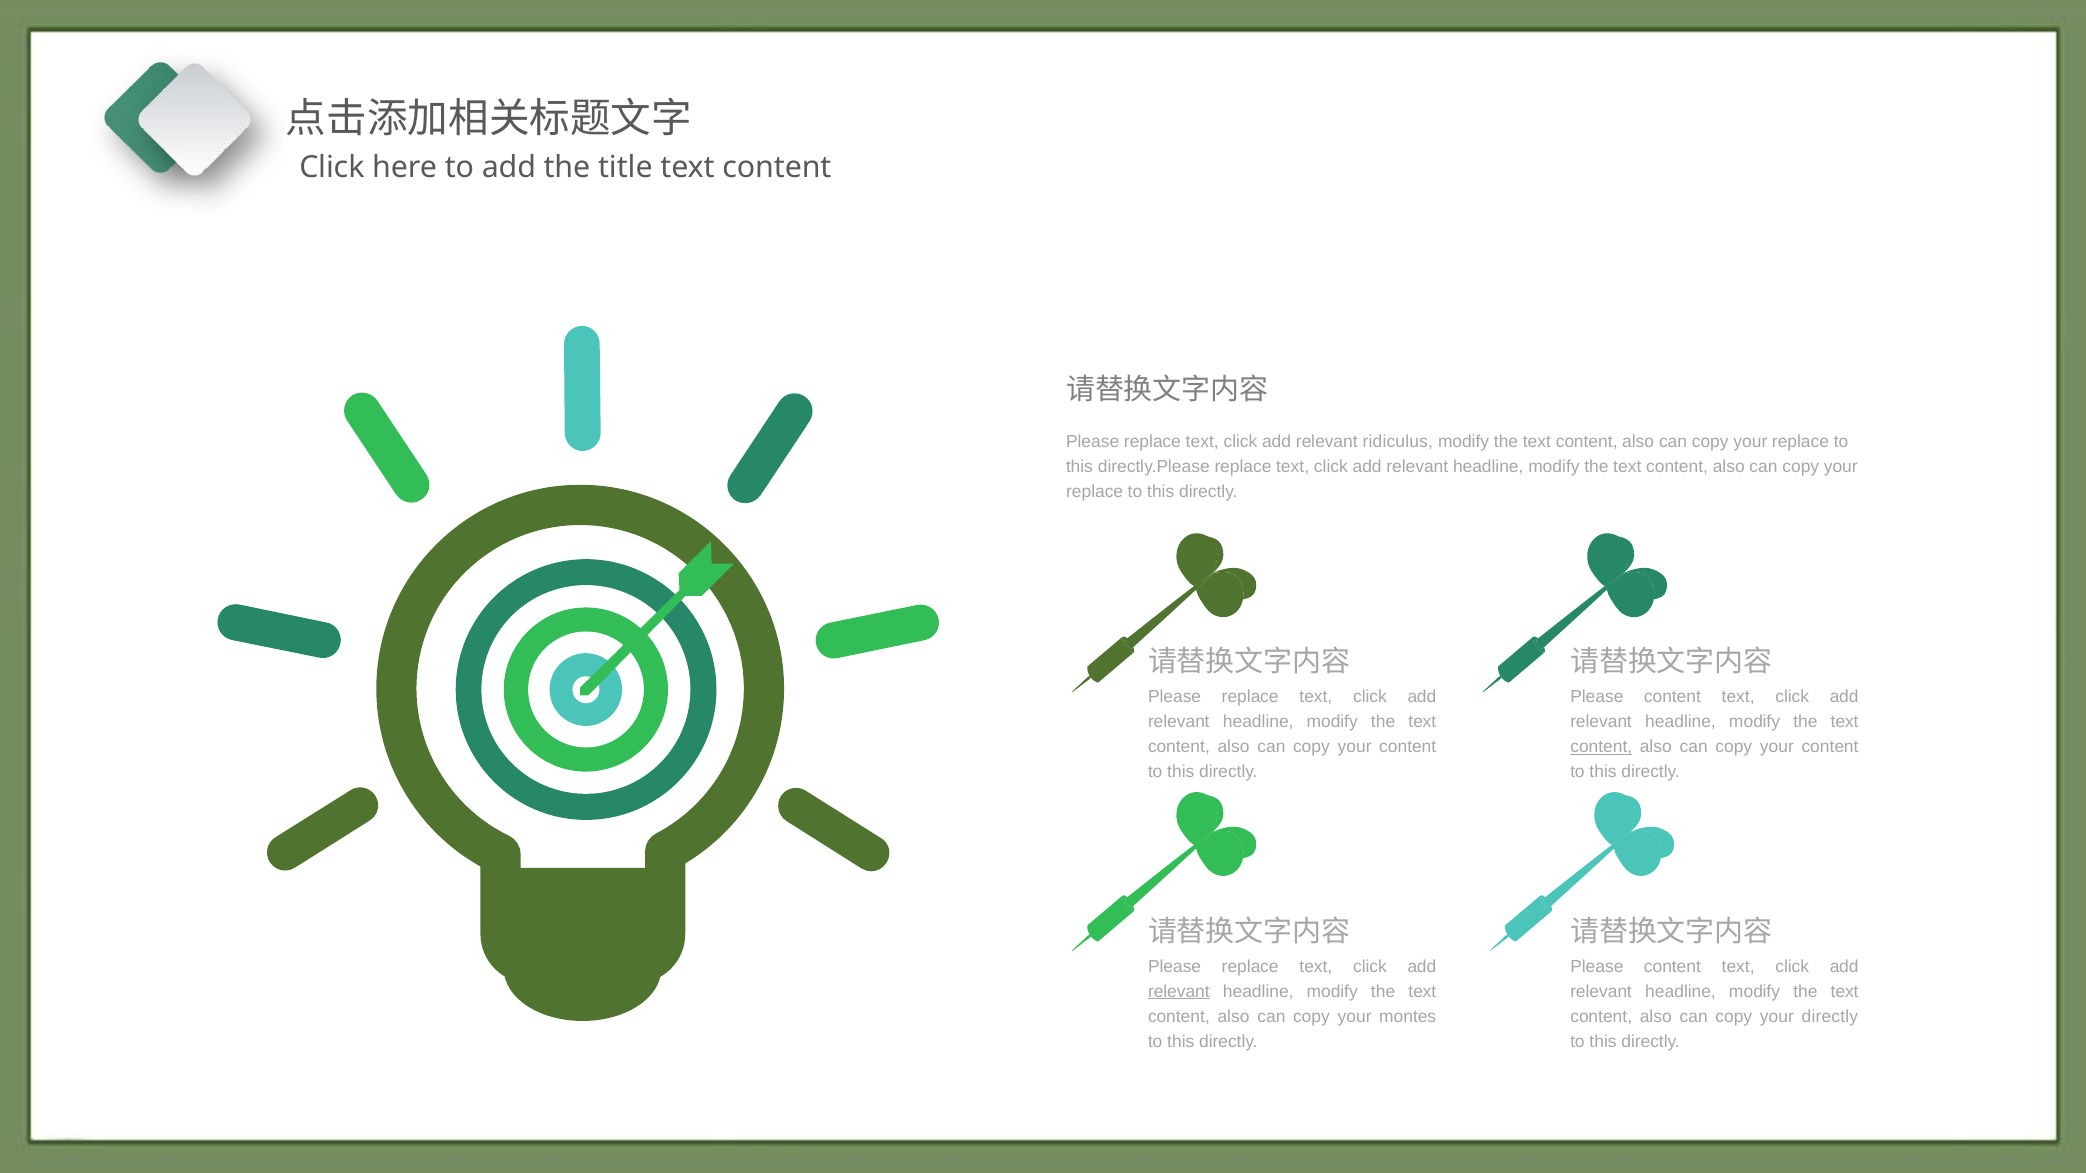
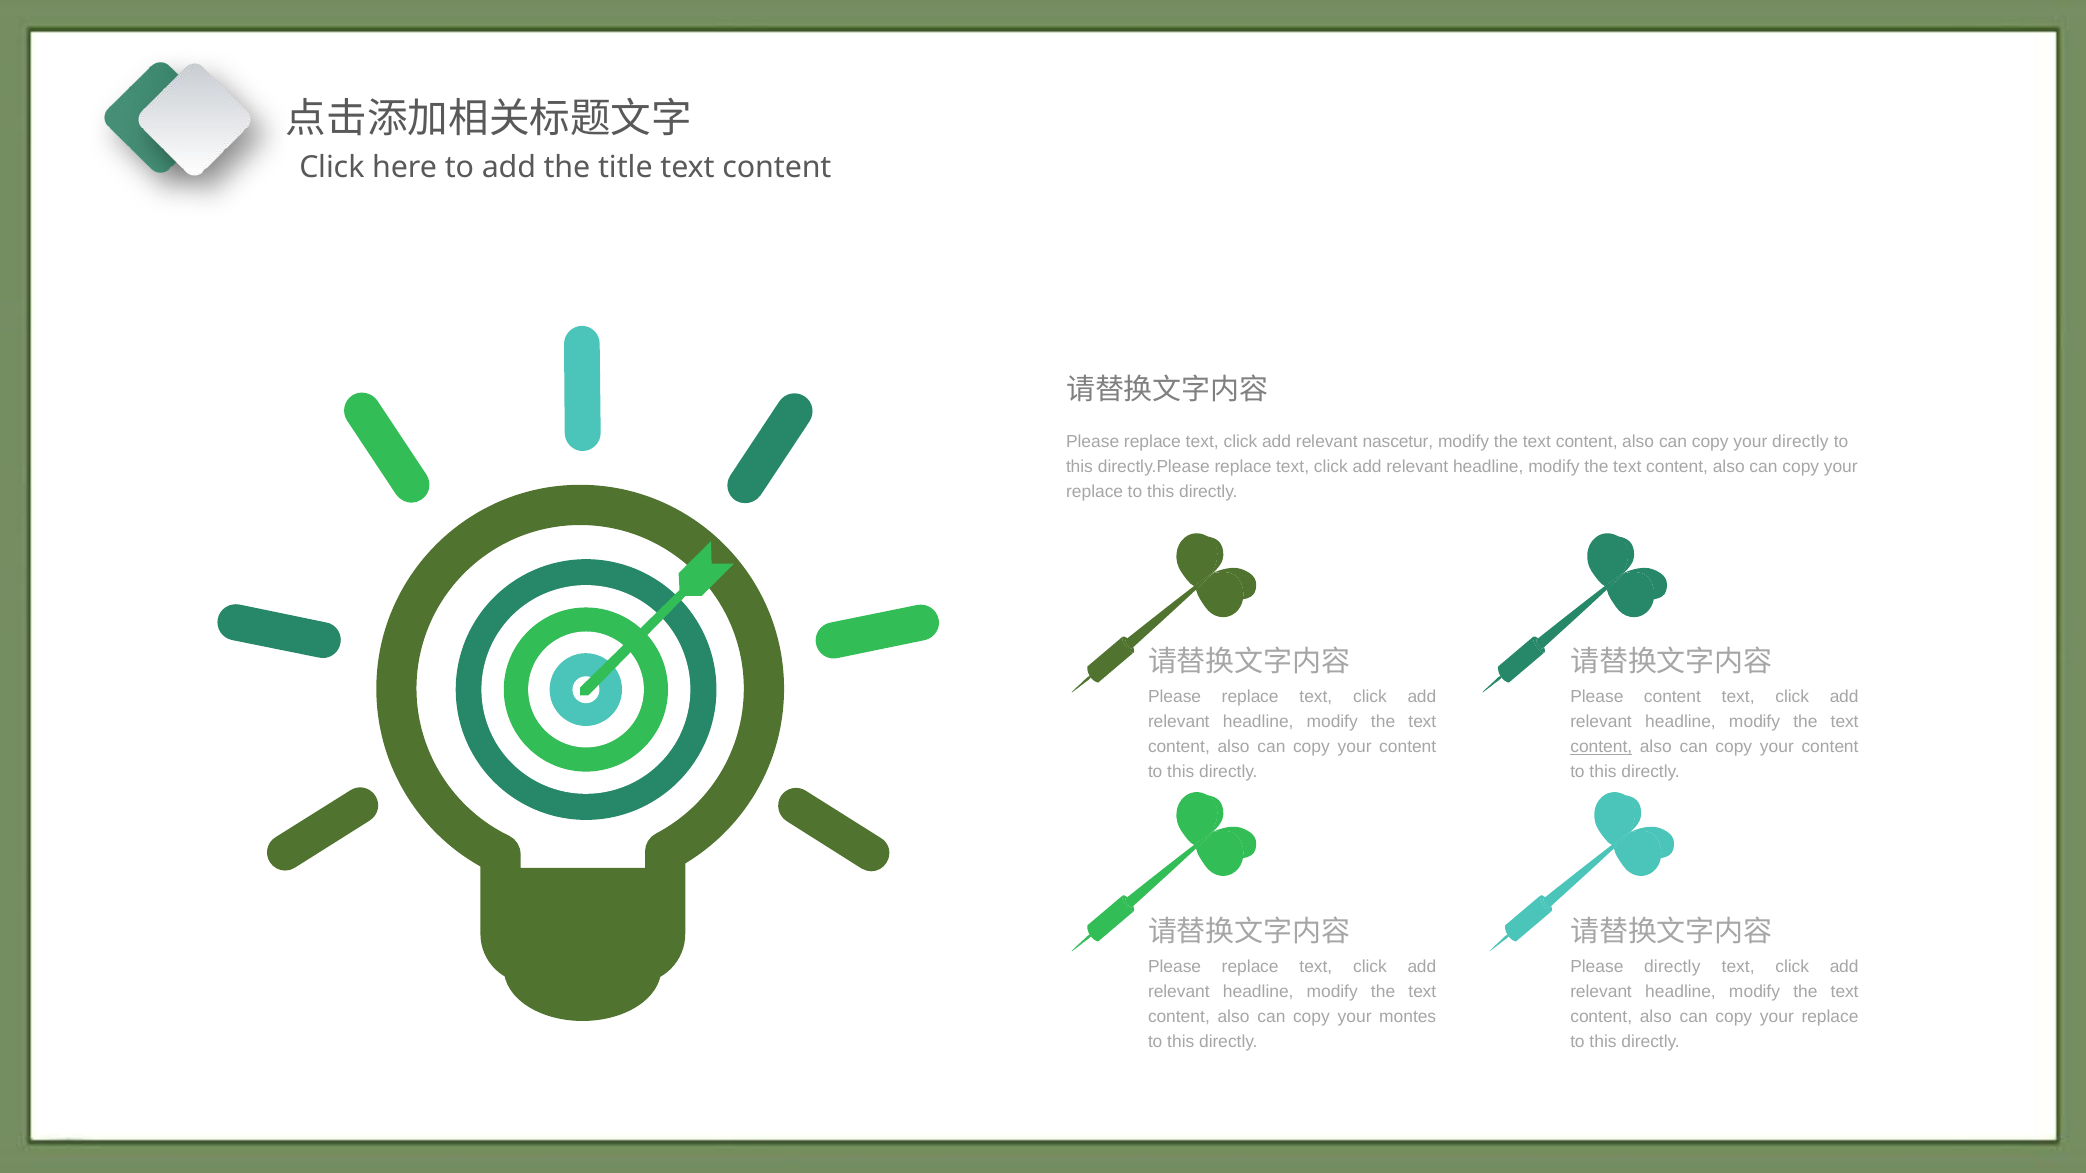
ridiculus: ridiculus -> nascetur (1398, 442)
replace: replace -> directly (1800, 442)
content: content -> directly (1672, 967)
relevant underline: present -> none (1179, 992)
directly: directly -> replace (1830, 1017)
